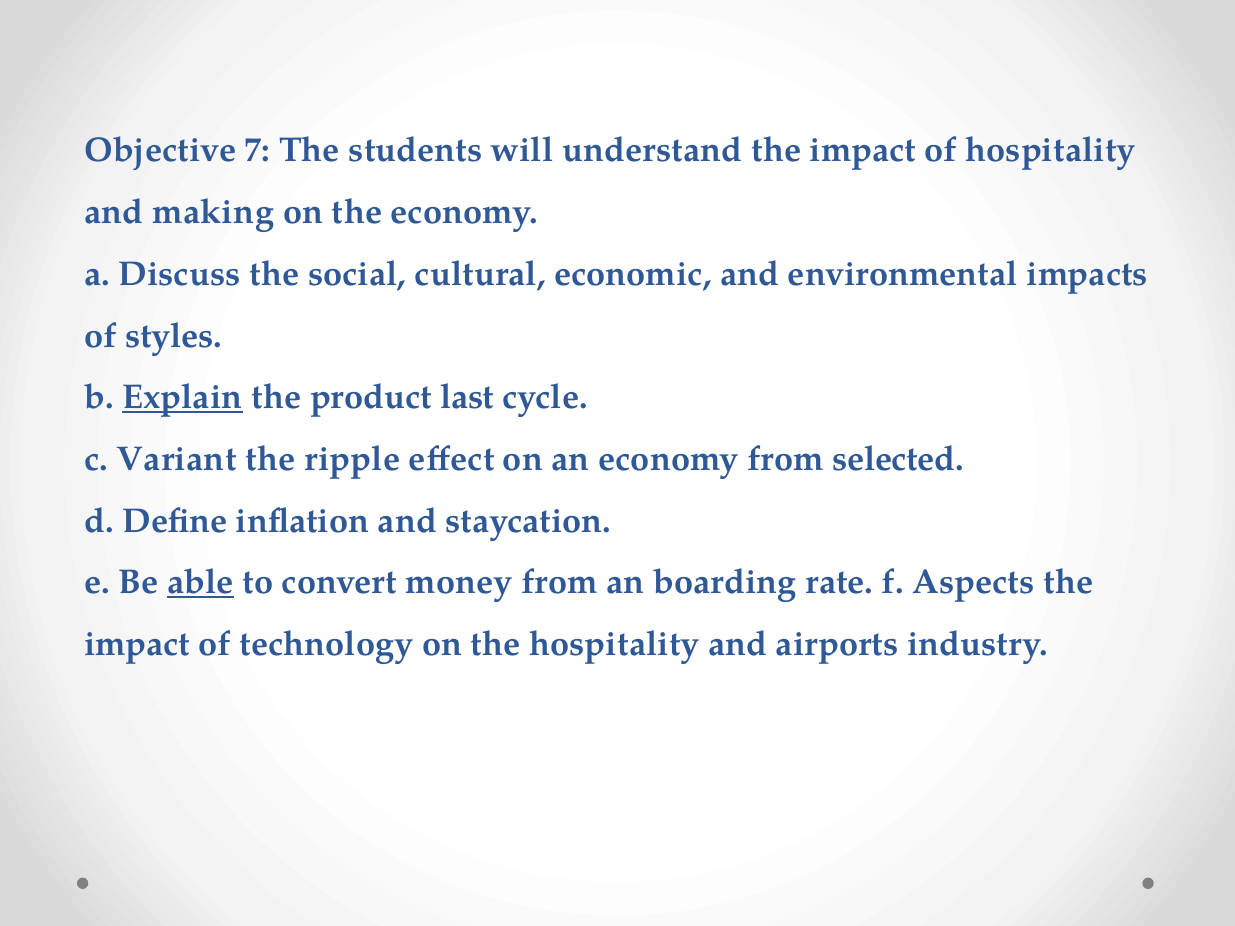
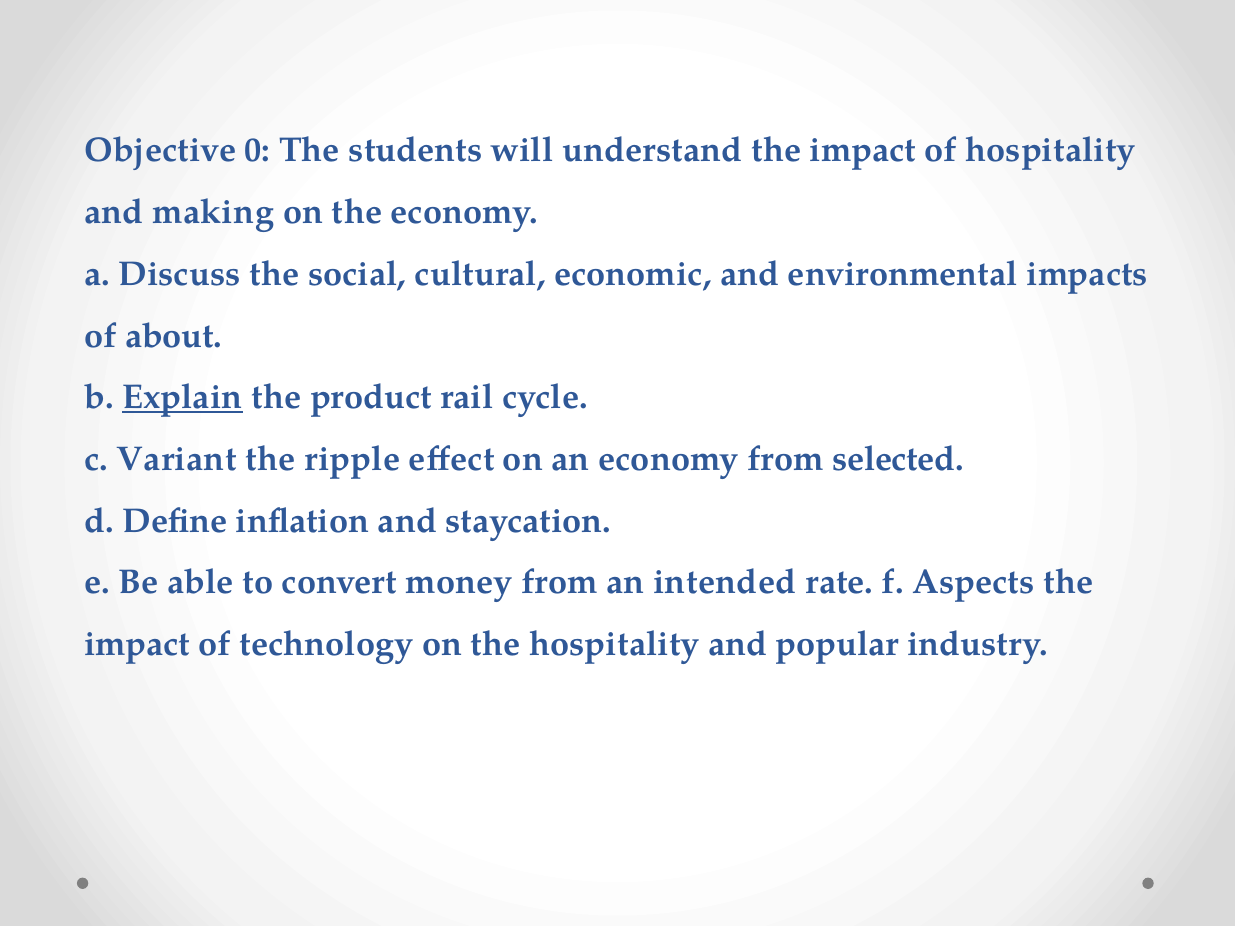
7: 7 -> 0 (258, 151)
styles: styles -> about (174, 336)
last: last -> rail (467, 398)
able underline: present -> none (201, 583)
boarding: boarding -> intended (725, 583)
airports: airports -> popular (837, 645)
